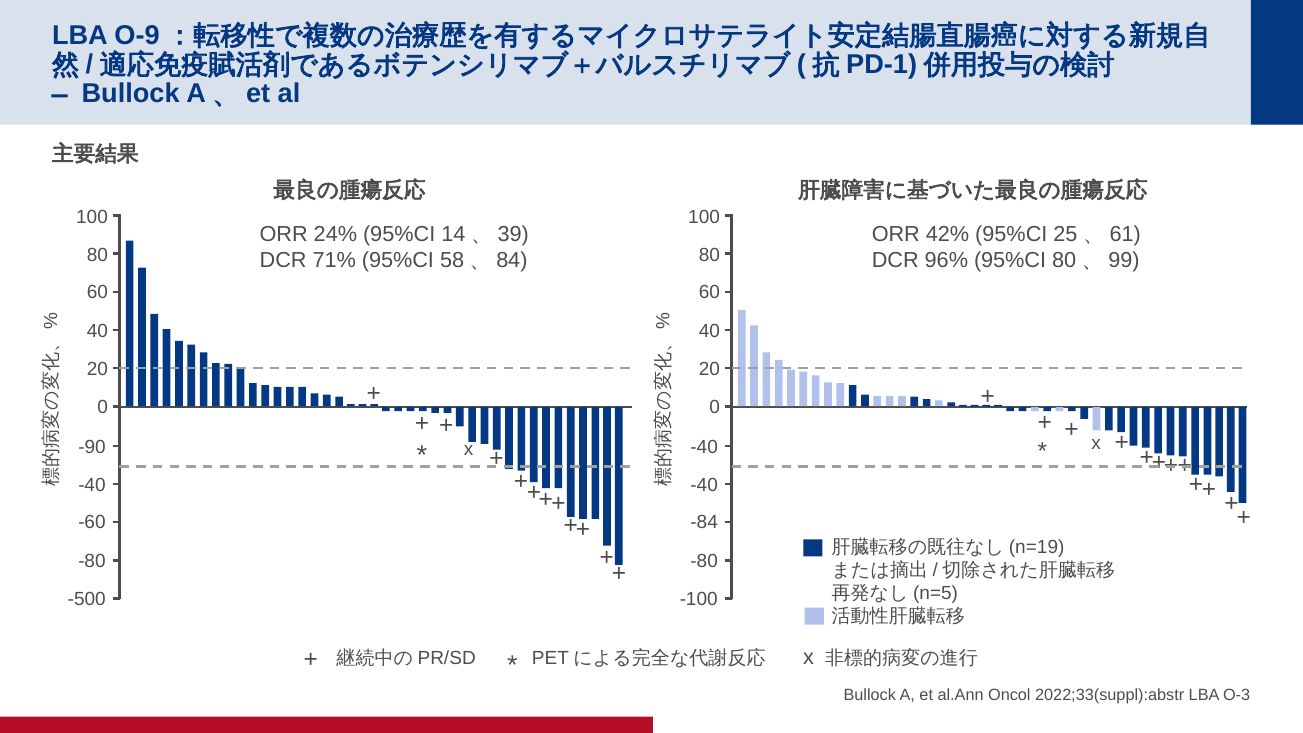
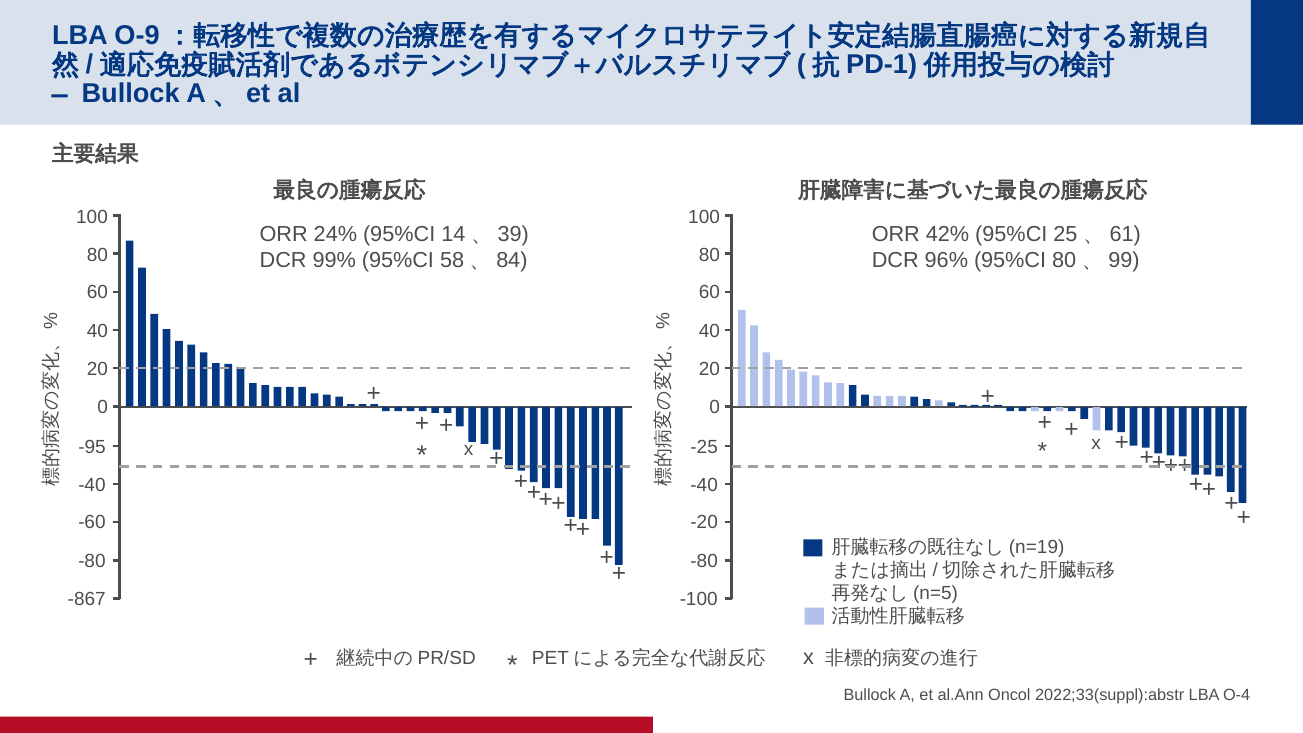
71%: 71% -> 99% (334, 261)
-90: -90 -> -95 (92, 447)
-40: -40 -> -25 (704, 447)
-84: -84 -> -20 (704, 523)
-500: -500 -> -867 (87, 599)
O-3: O-3 -> O-4 (1237, 695)
